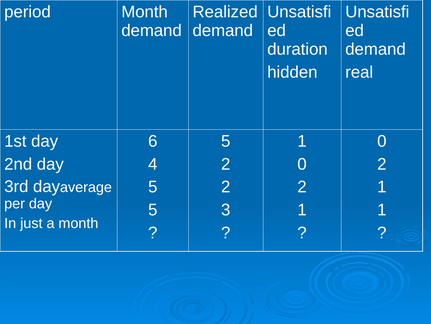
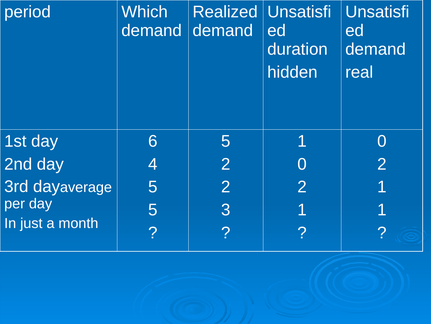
period Month: Month -> Which (145, 12)
